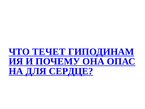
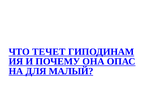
СЕРДЦЕ: СЕРДЦЕ -> МАЛЫЙ (71, 71)
